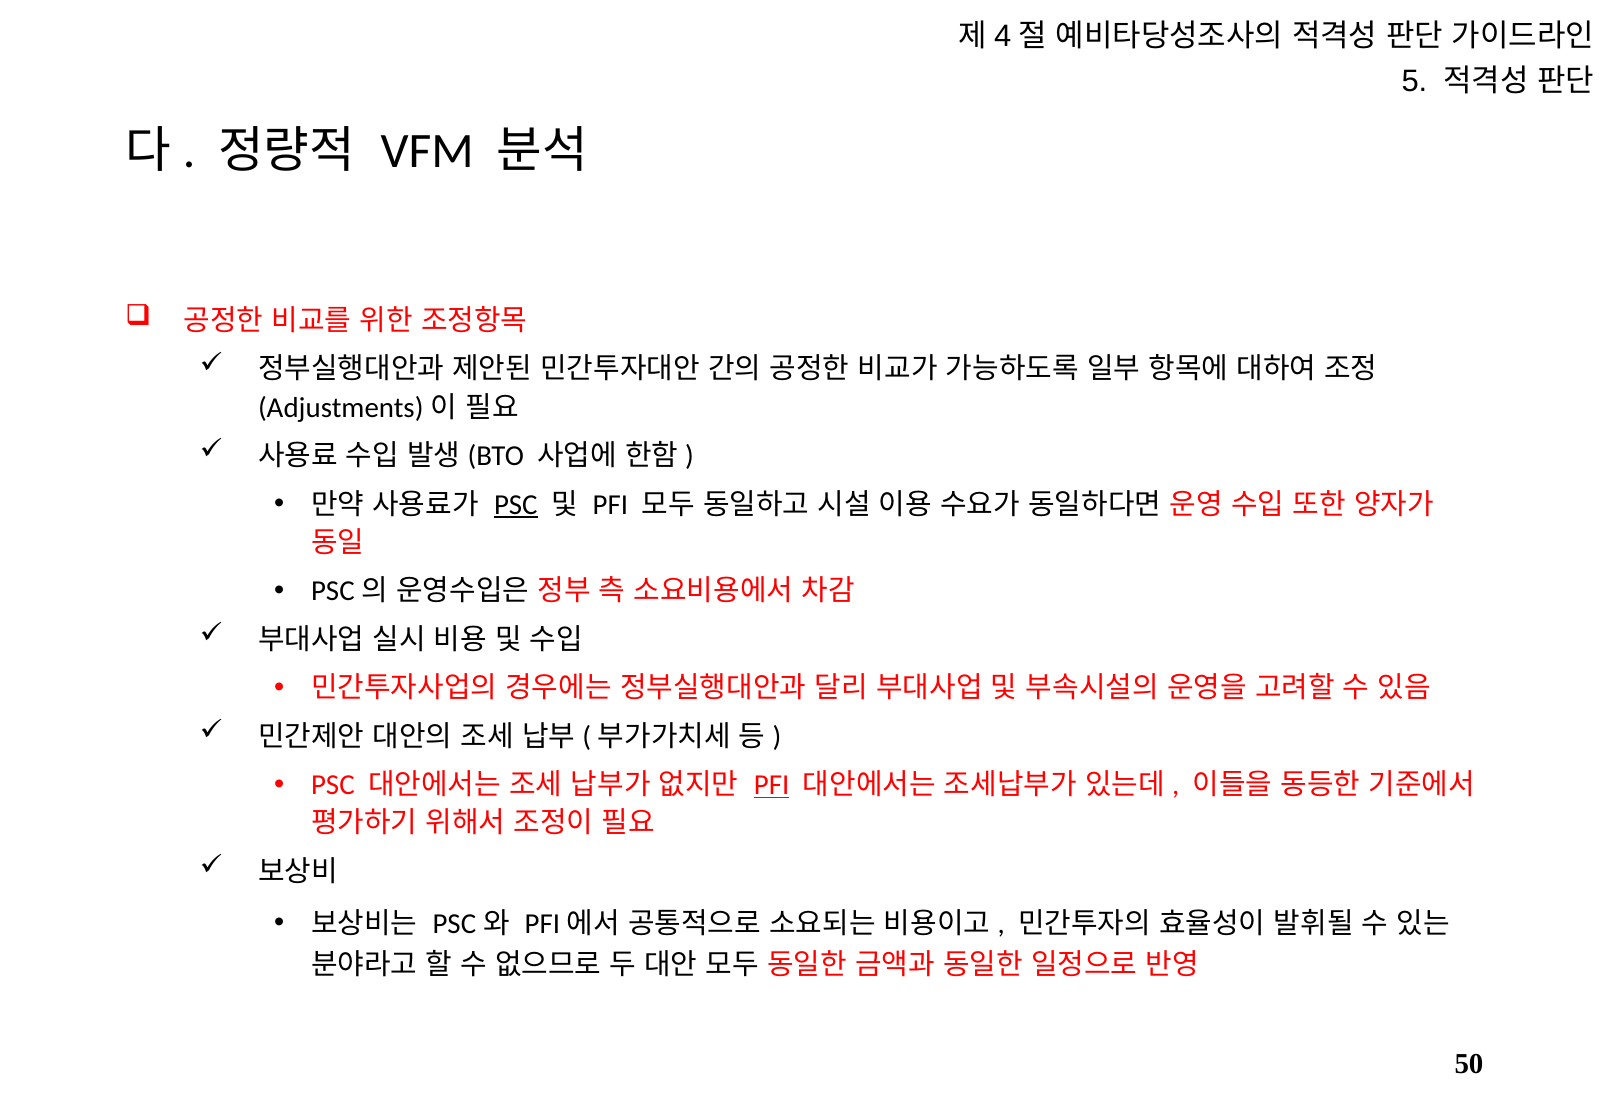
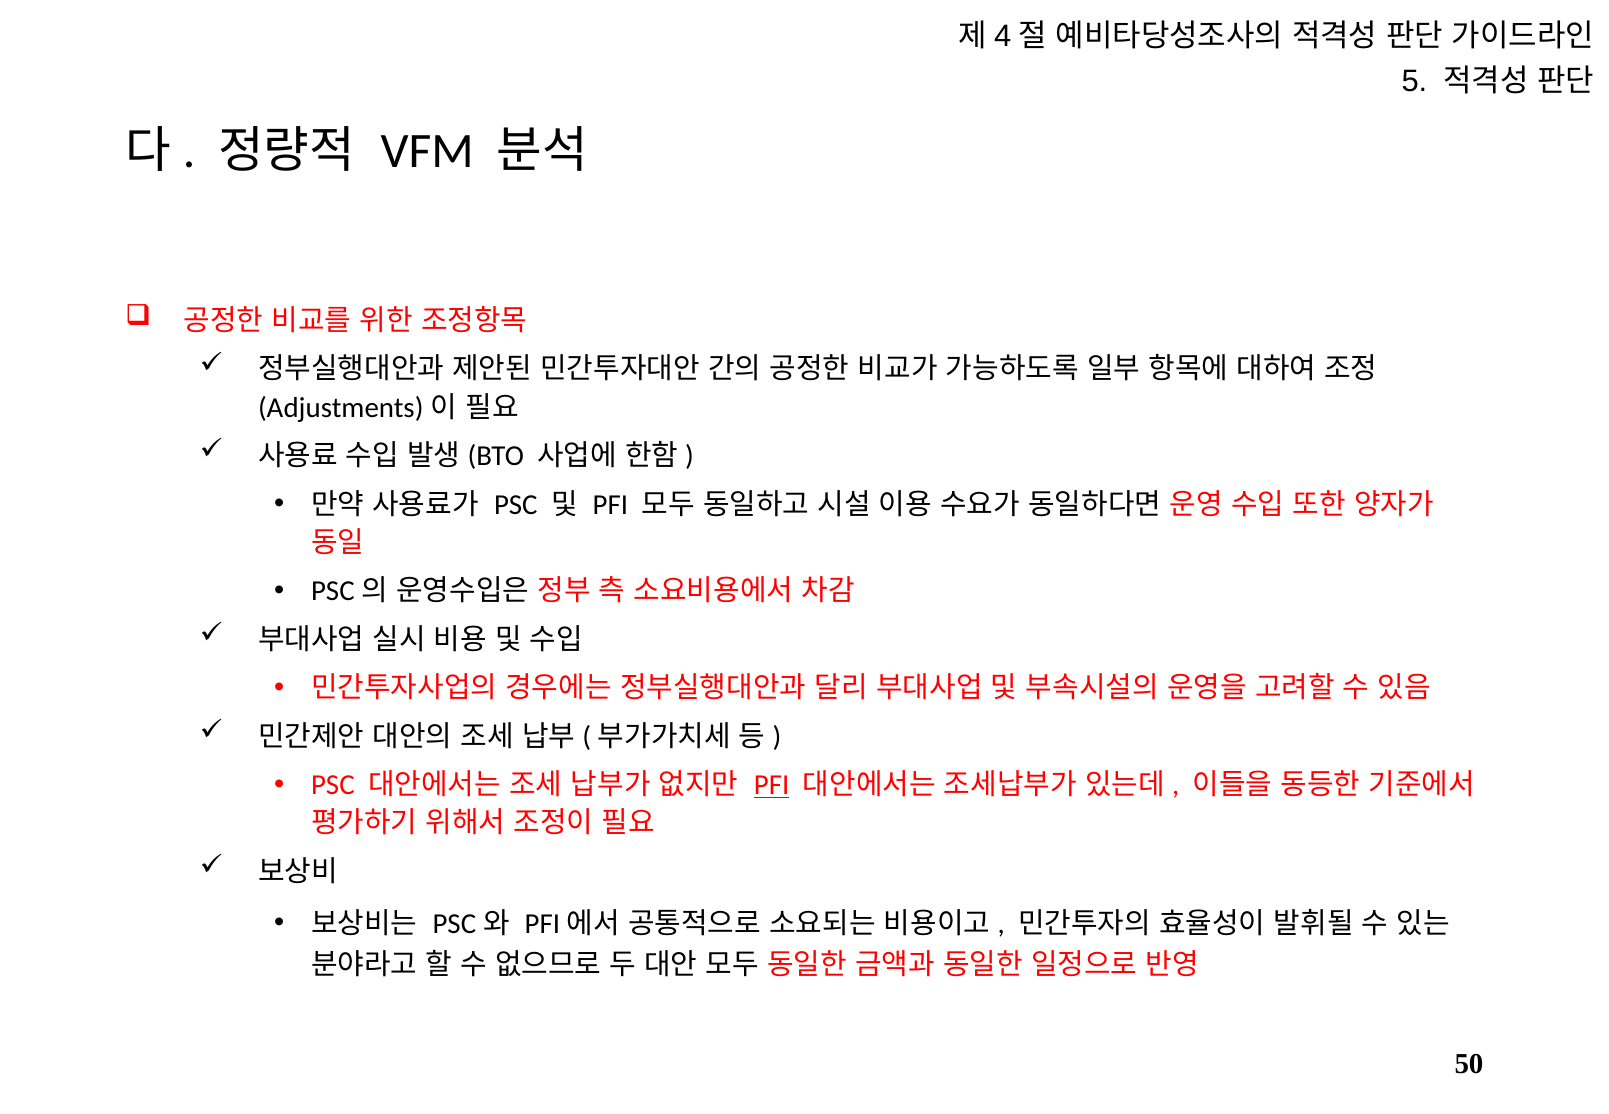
PSC underline: present -> none (516, 504)
